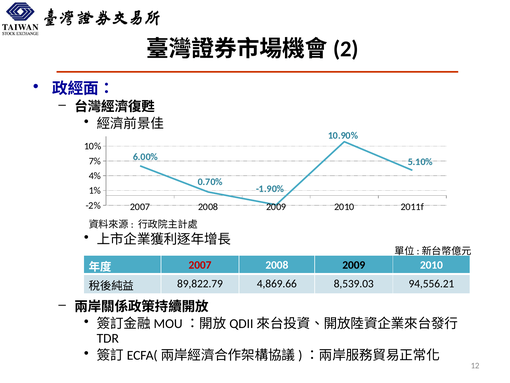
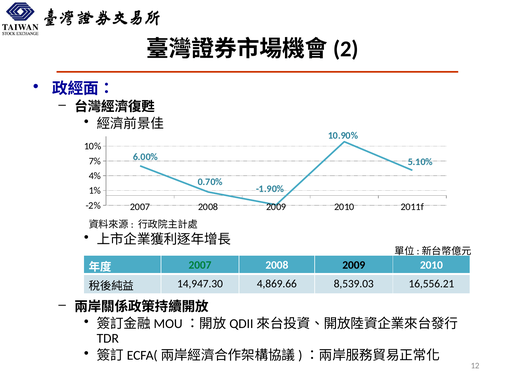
2007 colour: red -> green (200, 265)
89,822.79: 89,822.79 -> 14,947.30 (200, 283)
94,556.21: 94,556.21 -> 16,556.21 (431, 283)
